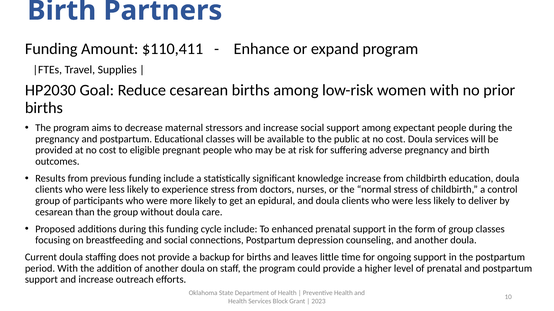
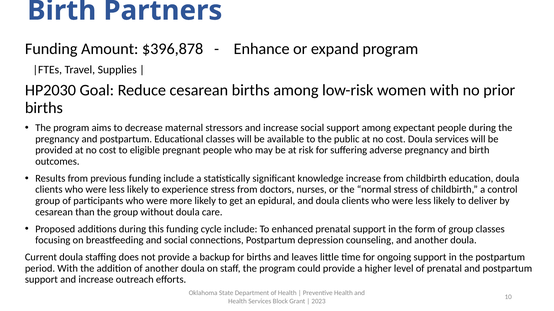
$110,411: $110,411 -> $396,878 (173, 49)
